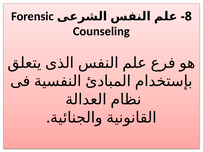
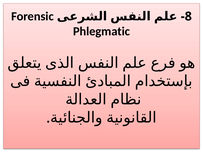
Counseling: Counseling -> Phlegmatic (101, 31)
